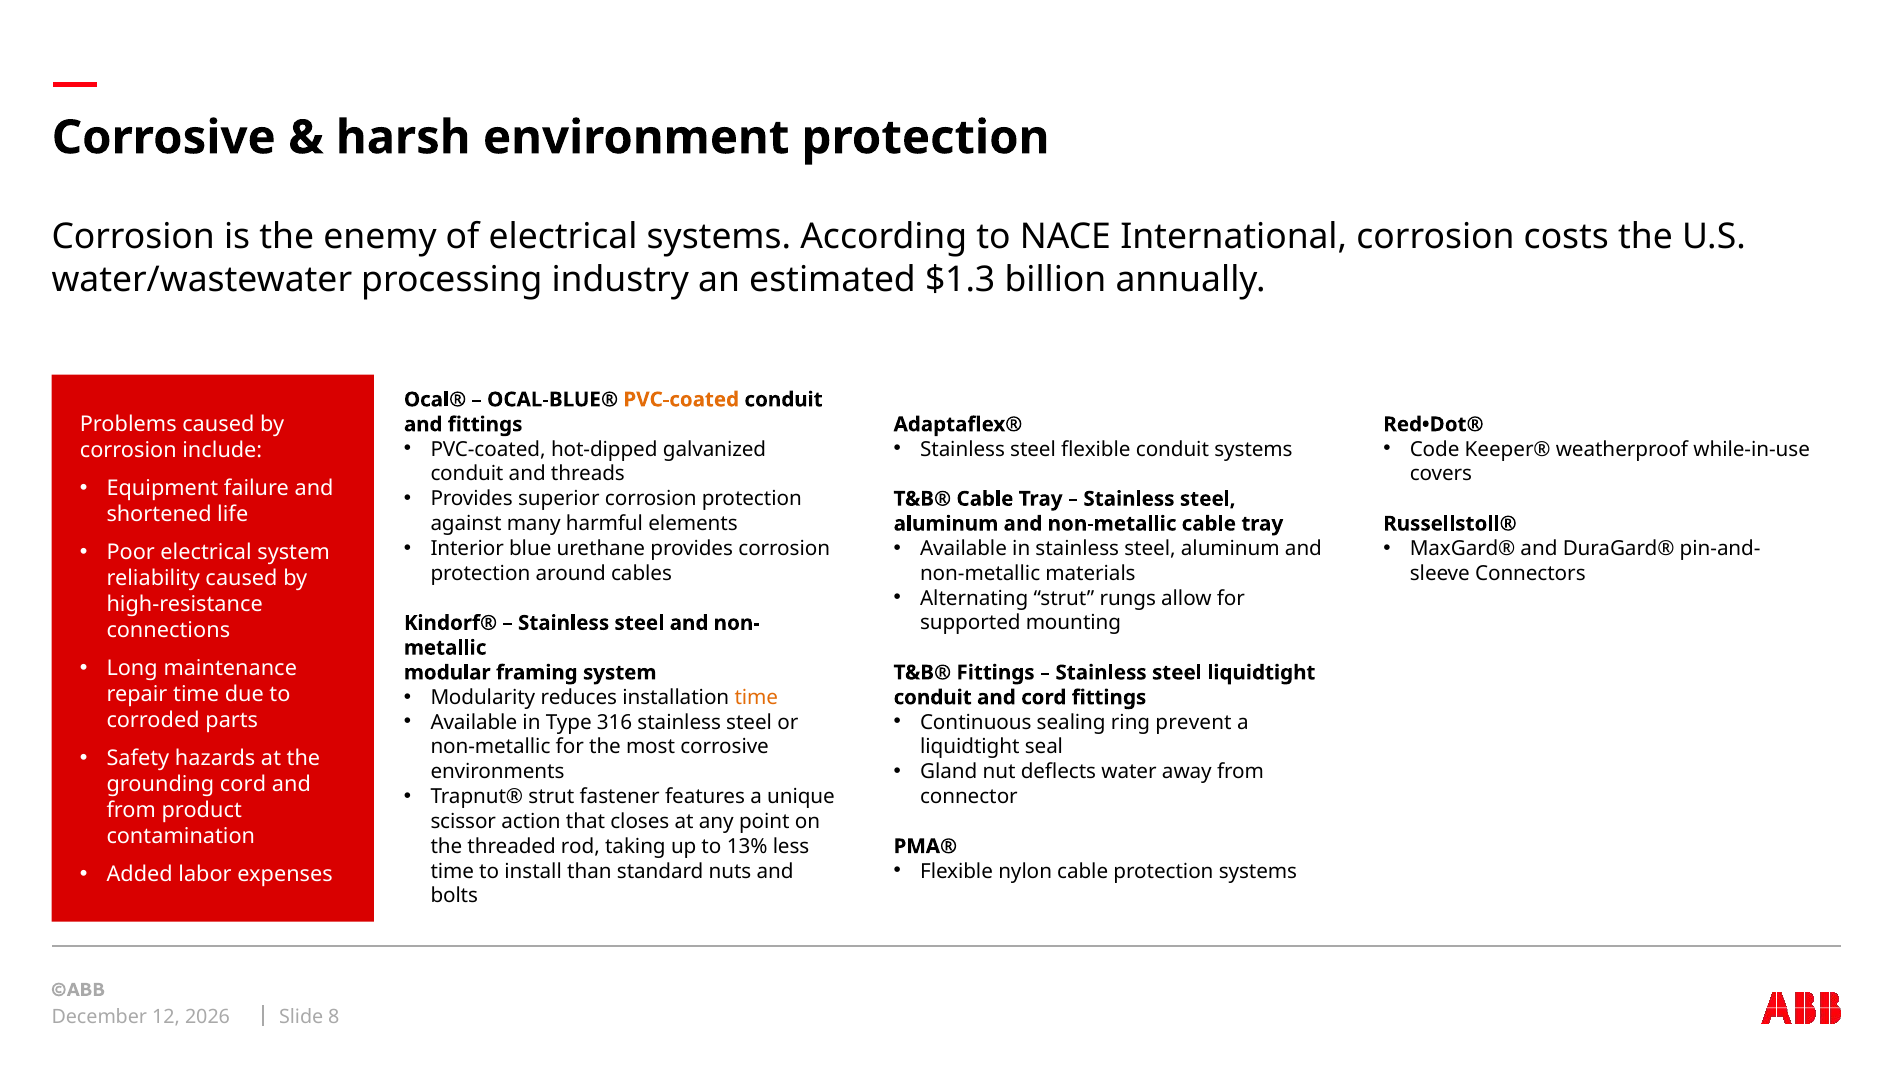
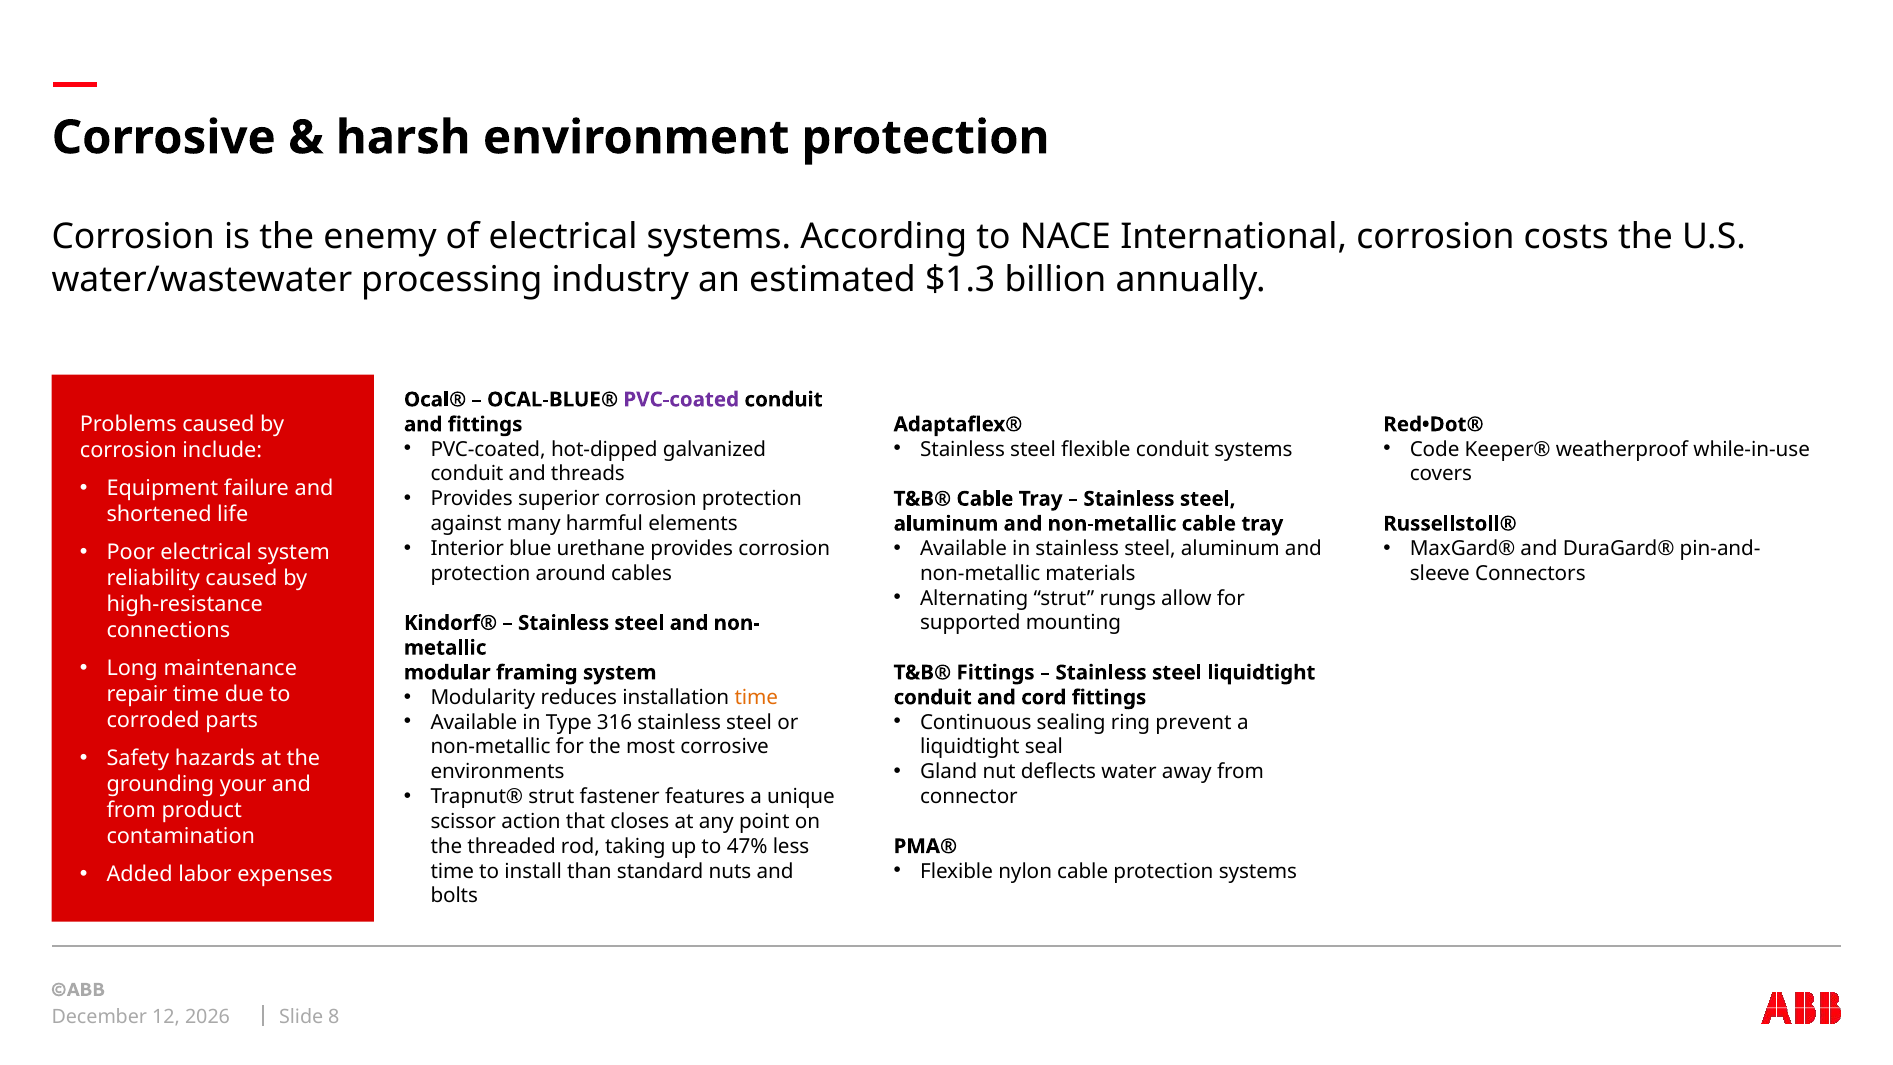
PVC-coated colour: orange -> purple (681, 400)
grounding cord: cord -> your (243, 784)
13%: 13% -> 47% (747, 846)
